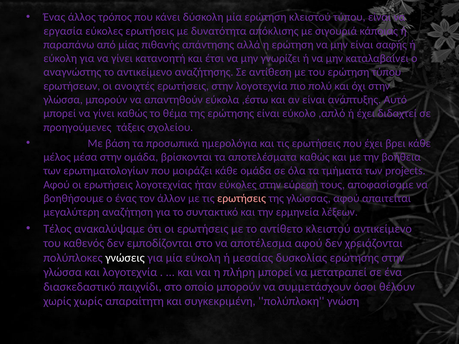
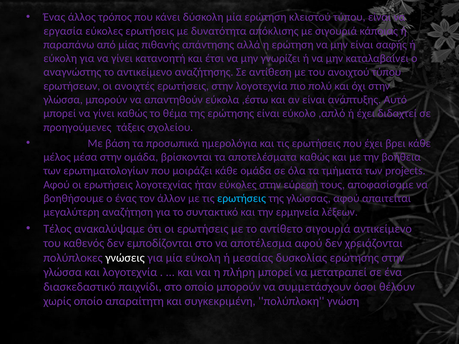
του ερώτηση: ερώτηση -> ανοιχτού (348, 72)
ερωτήσεις colour: pink -> light blue (242, 198)
αντίθετο κλειστού: κλειστού -> σιγουριά (328, 229)
χωρίς χωρίς: χωρίς -> οποίο (88, 301)
